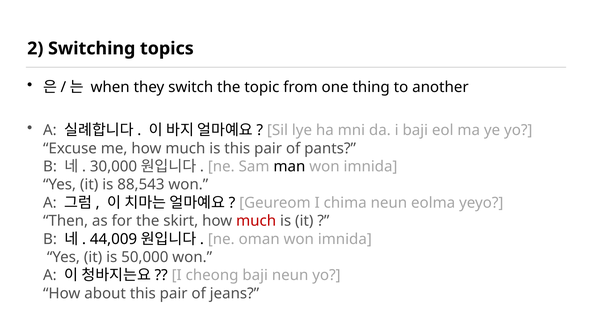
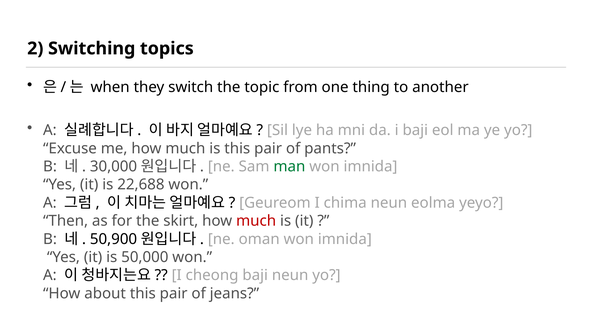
man colour: black -> green (289, 167)
88,543: 88,543 -> 22,688 (141, 185)
44,009: 44,009 -> 50,900 (114, 239)
